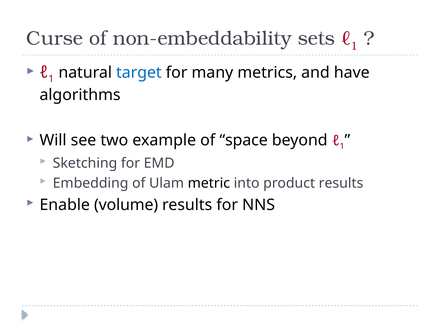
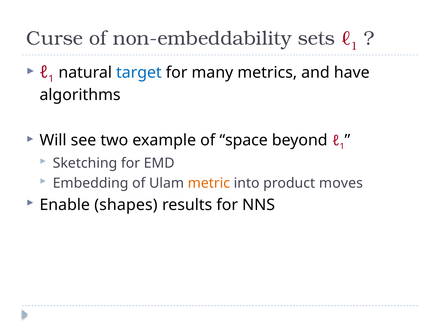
metric colour: black -> orange (209, 183)
product results: results -> moves (341, 183)
volume: volume -> shapes (126, 205)
